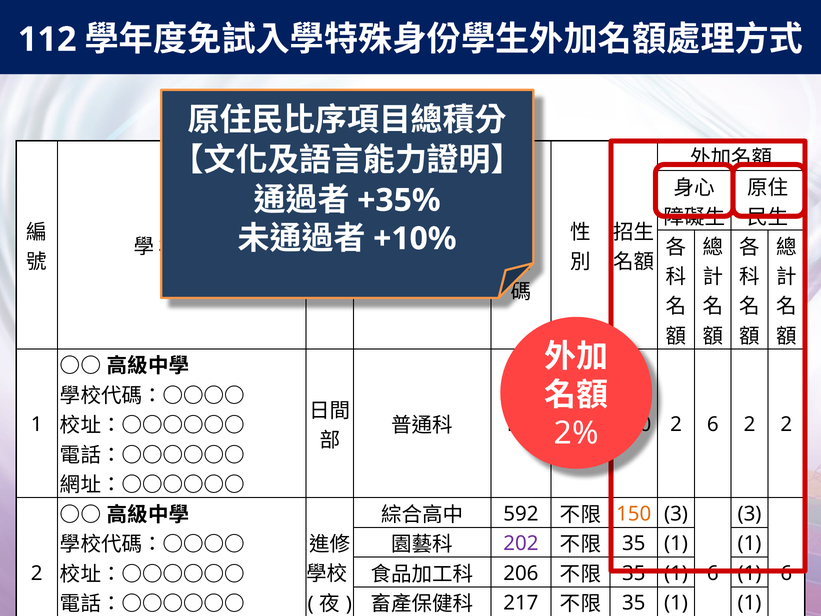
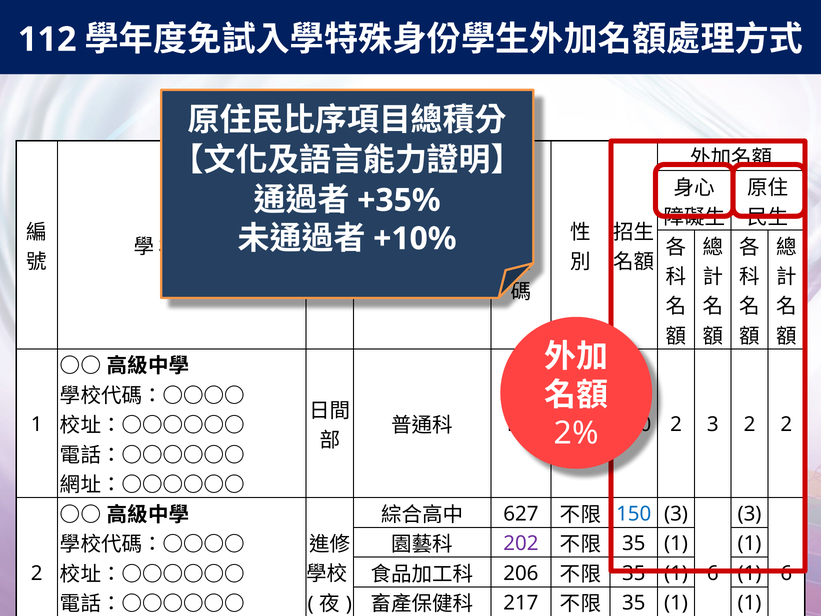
2 6: 6 -> 3 (713, 424)
592: 592 -> 627 (521, 514)
150 colour: orange -> blue (634, 514)
